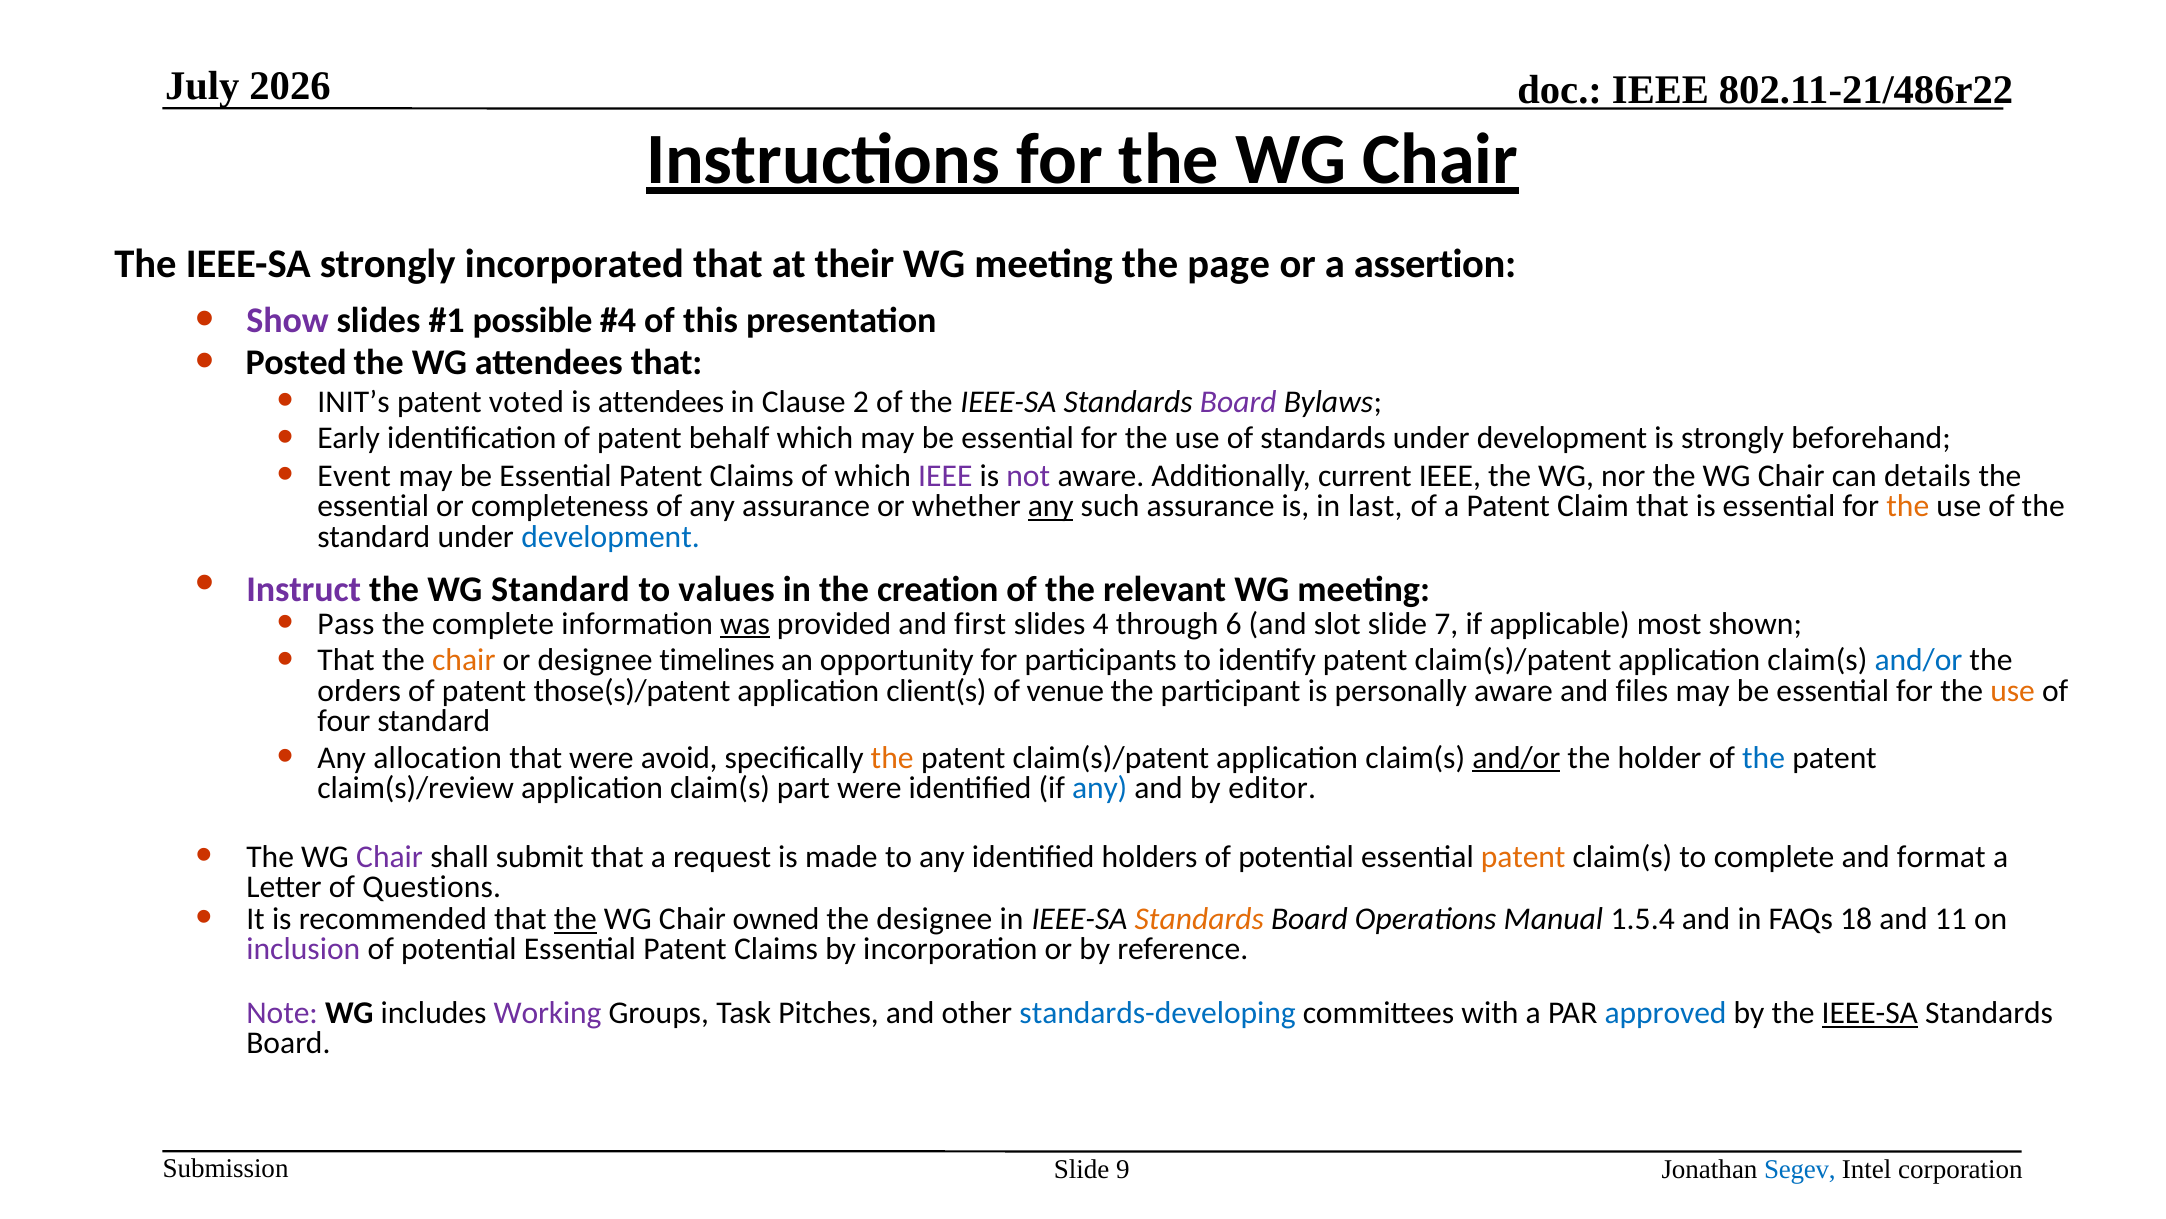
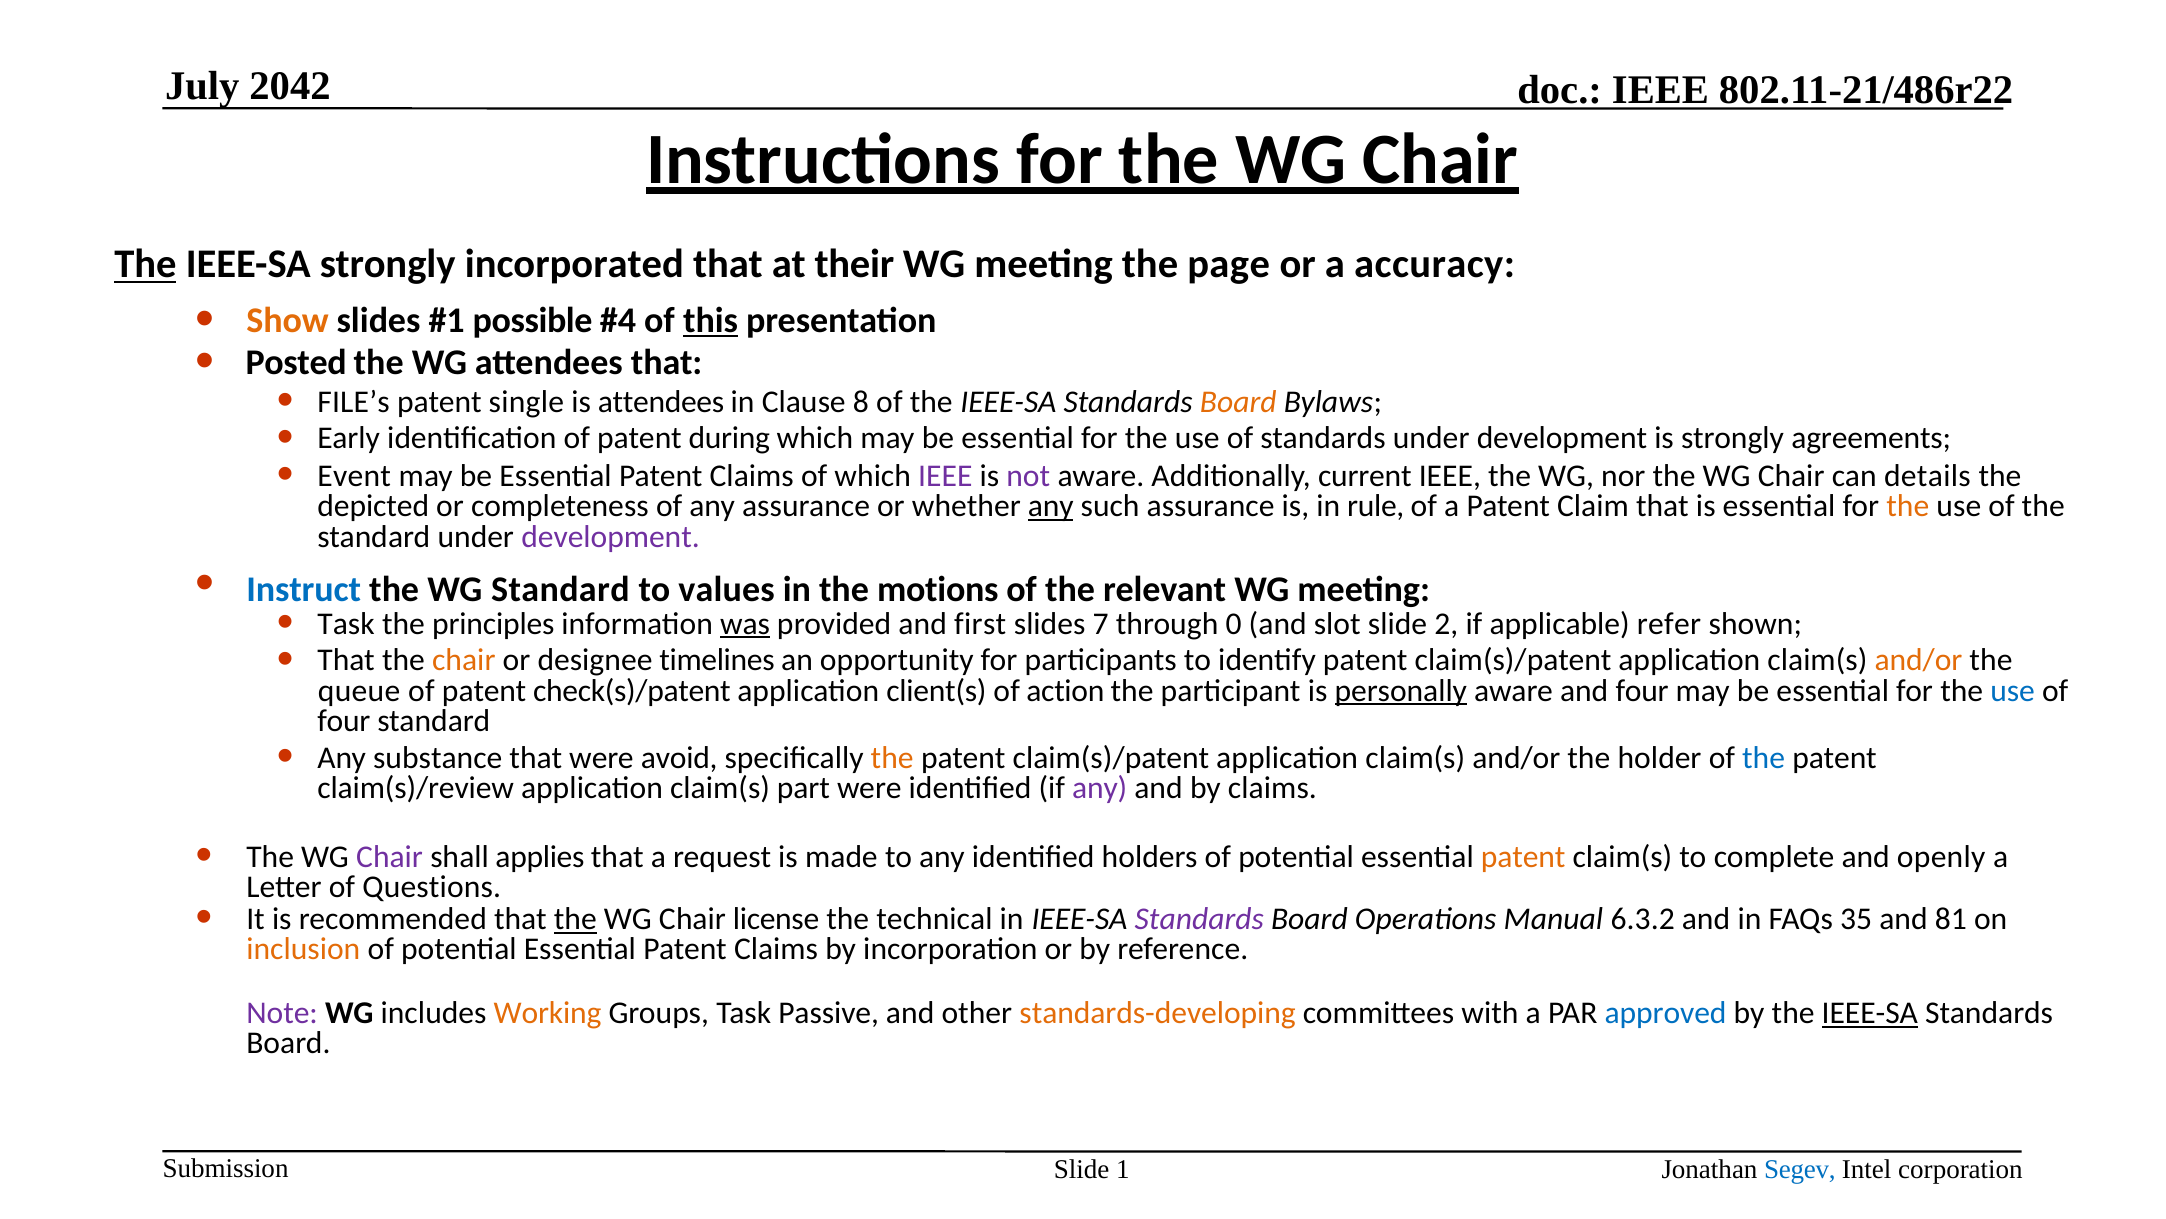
2026: 2026 -> 2042 (290, 86)
The underline: none -> present (145, 264)
assertion: assertion -> accuracy (1435, 264)
Show colour: purple -> orange (288, 321)
this underline: none -> present (711, 321)
INIT’s: INIT’s -> FILE’s (354, 402)
voted: voted -> single (526, 402)
2: 2 -> 8 (861, 402)
Board colour: purple -> orange (1238, 402)
behalf: behalf -> during (729, 438)
beforehand: beforehand -> agreements (1871, 438)
essential: essential -> depicted (373, 506)
last: last -> rule (1376, 506)
development colour: blue -> purple (611, 536)
Instruct colour: purple -> blue (304, 590)
creation: creation -> motions (938, 590)
Pass: Pass -> Task (346, 624)
the complete: complete -> principles (493, 624)
4: 4 -> 7 (1101, 624)
6: 6 -> 0 (1234, 624)
7: 7 -> 2 (1446, 624)
most: most -> refer (1669, 624)
and/or colour: blue -> orange (1918, 660)
orders: orders -> queue (359, 690)
those(s)/patent: those(s)/patent -> check(s)/patent (632, 690)
venue: venue -> action (1065, 690)
personally underline: none -> present (1401, 690)
and files: files -> four (1642, 690)
use colour: orange -> blue (2013, 690)
allocation: allocation -> substance (438, 757)
and/or underline: present -> none (1516, 757)
any colour: blue -> purple (1100, 788)
by editor: editor -> claims (1272, 788)
submit: submit -> applies (540, 856)
format: format -> openly (1941, 856)
owned: owned -> license (776, 919)
the designee: designee -> technical (934, 919)
Standards colour: orange -> purple (1199, 919)
1.5.4: 1.5.4 -> 6.3.2 (1643, 919)
18: 18 -> 35 (1856, 919)
11: 11 -> 81 (1951, 919)
inclusion colour: purple -> orange (303, 949)
Working colour: purple -> orange (548, 1013)
Pitches: Pitches -> Passive (829, 1013)
standards-developing colour: blue -> orange (1158, 1013)
9: 9 -> 1 (1123, 1169)
